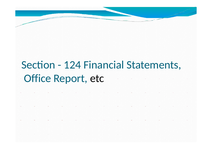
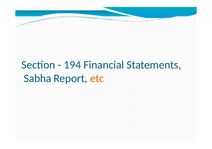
124: 124 -> 194 (72, 65)
Office: Office -> Sabha (38, 79)
etc colour: black -> orange (97, 79)
